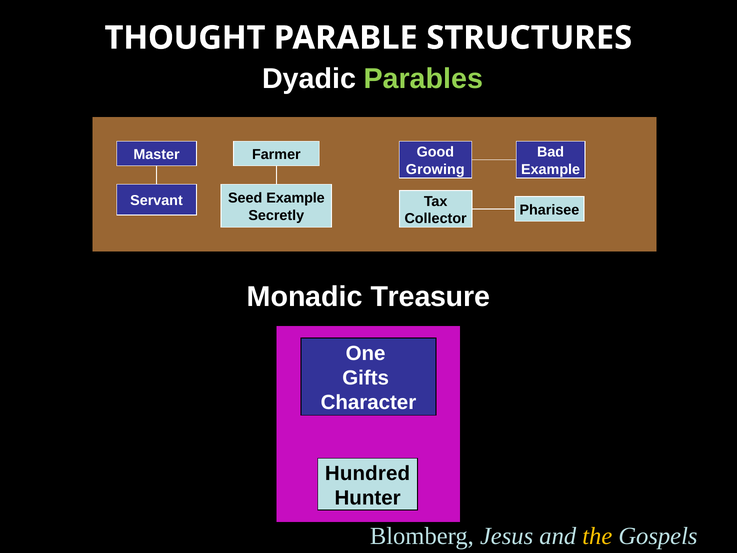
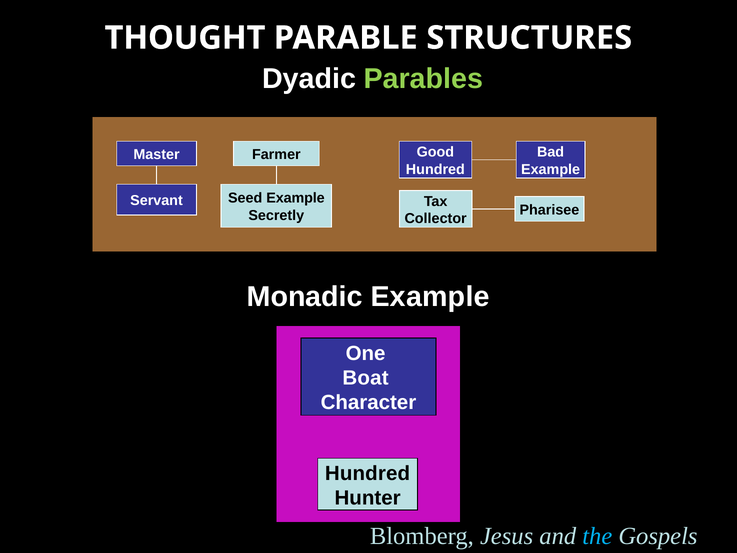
Growing: Growing -> Hundred (435, 169)
Monadic Treasure: Treasure -> Example (430, 297)
Gifts: Gifts -> Boat (366, 378)
the colour: yellow -> light blue (597, 536)
